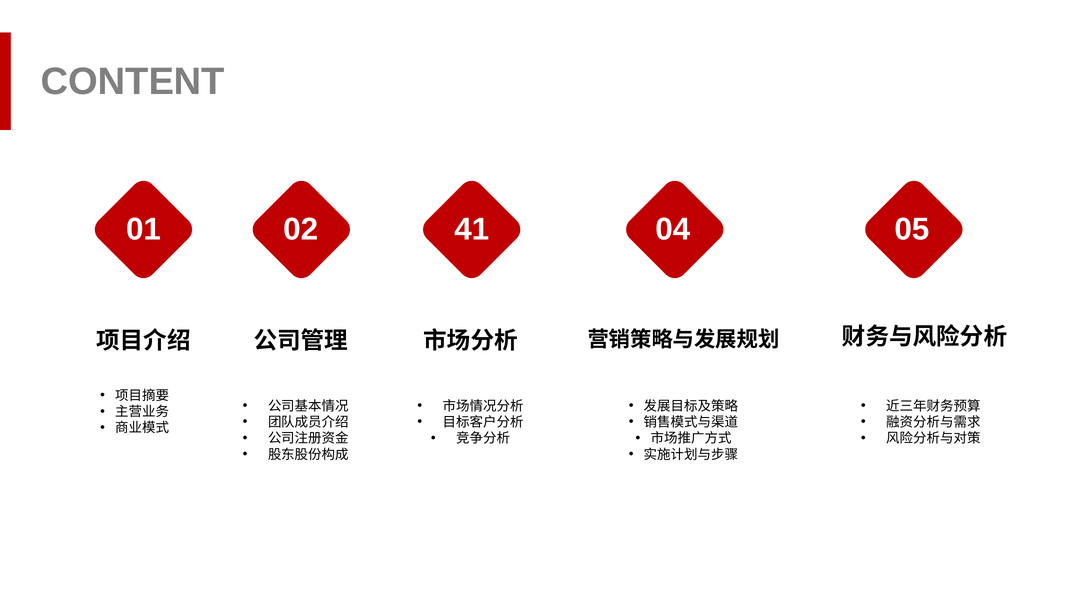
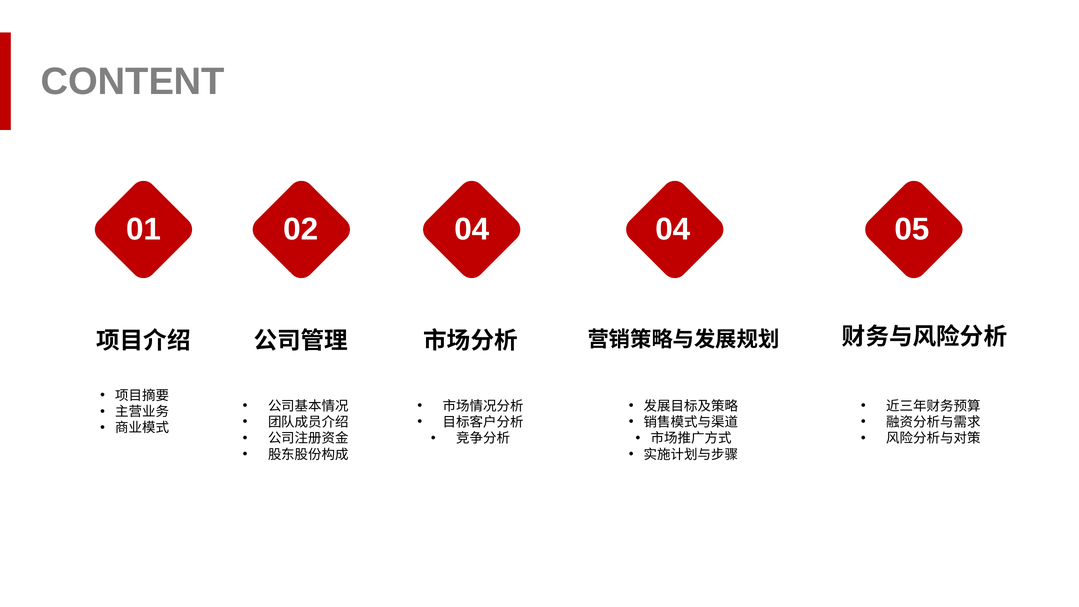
02 41: 41 -> 04 (472, 230)
